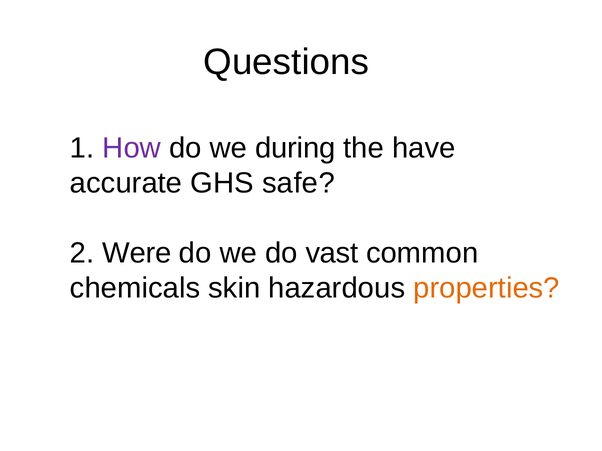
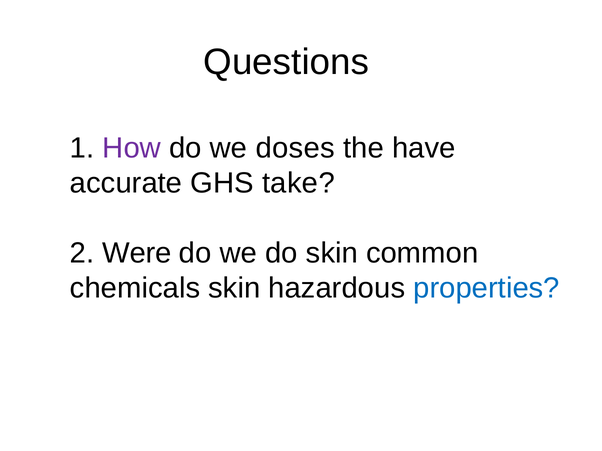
during: during -> doses (295, 148)
safe: safe -> take (298, 183)
do vast: vast -> skin (332, 253)
properties colour: orange -> blue (487, 289)
